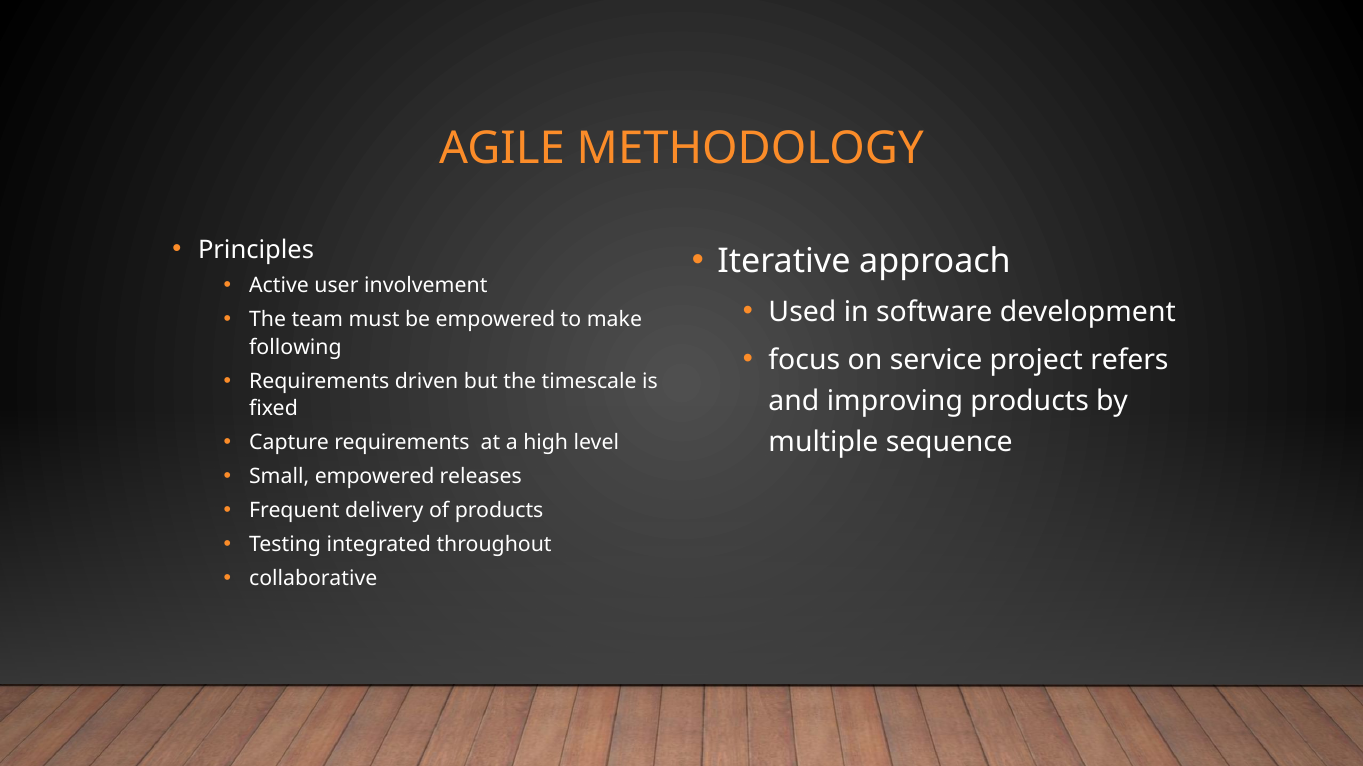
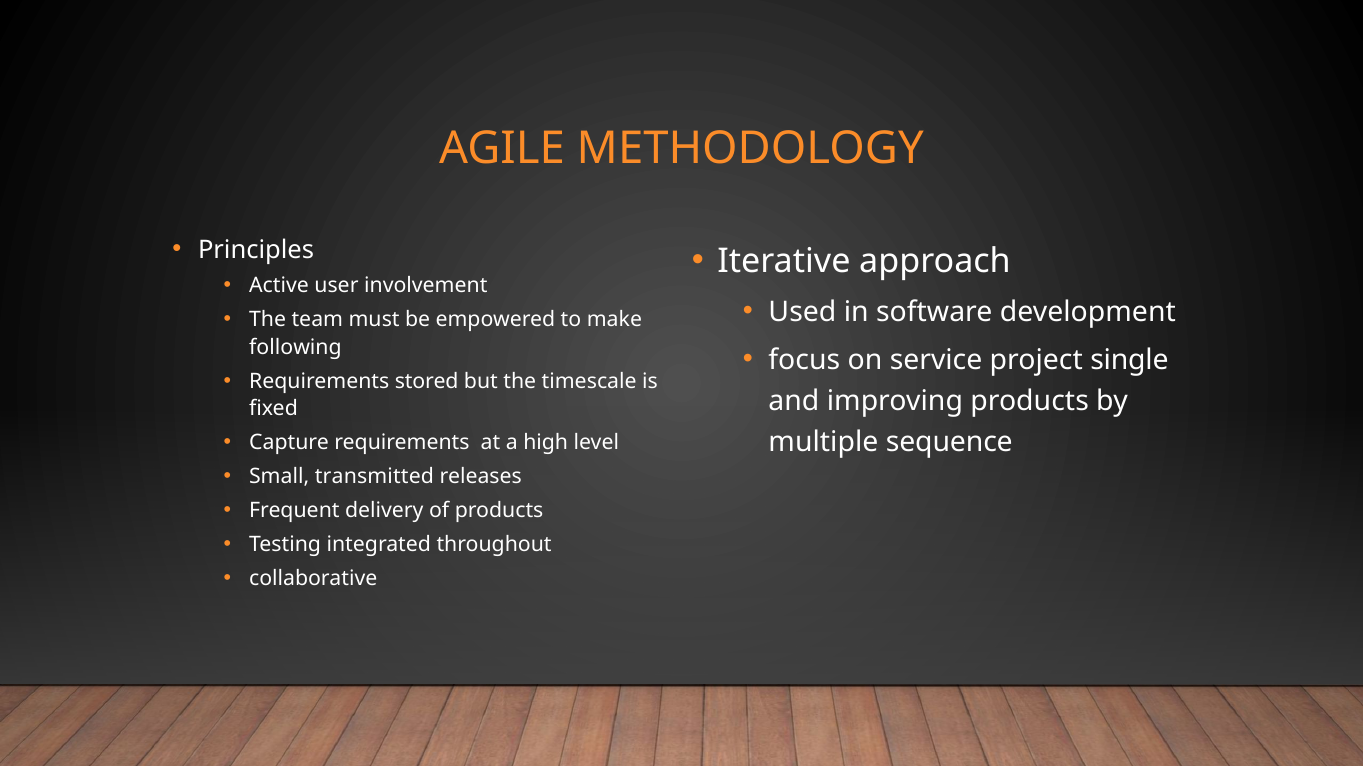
refers: refers -> single (1129, 360)
driven: driven -> stored (427, 382)
Small empowered: empowered -> transmitted (374, 477)
